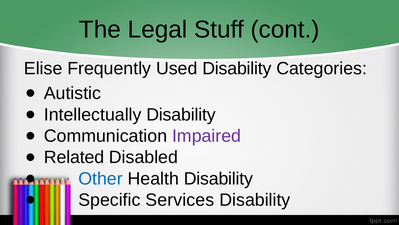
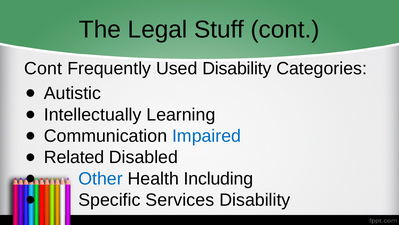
Elise: Elise -> Cont (43, 68)
Intellectually Disability: Disability -> Learning (181, 114)
Impaired colour: purple -> blue (207, 136)
Health Disability: Disability -> Including (218, 178)
